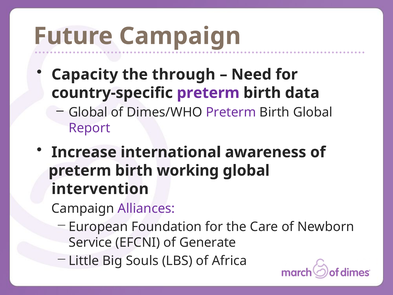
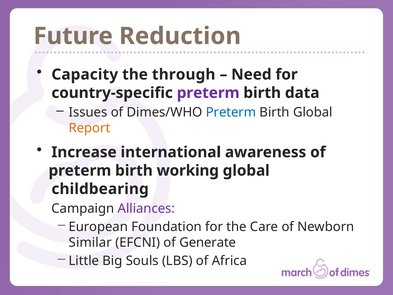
Future Campaign: Campaign -> Reduction (180, 36)
Global: Global -> Issues (88, 112)
Preterm colour: purple -> blue (231, 112)
Report colour: purple -> orange (89, 128)
intervention: intervention -> childbearing (100, 189)
Service: Service -> Similar (90, 242)
